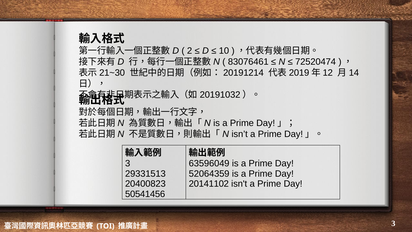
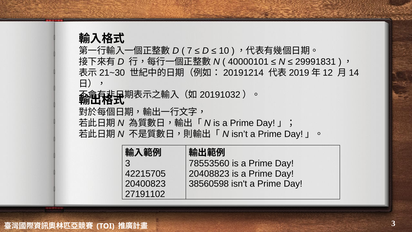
2: 2 -> 7 (190, 51)
83076461: 83076461 -> 40000101 (248, 62)
72520474: 72520474 -> 29991831 (316, 62)
63596049: 63596049 -> 78553560 (209, 163)
29331513: 29331513 -> 42215705 (145, 174)
52064359: 52064359 -> 20408823 (209, 174)
20141102: 20141102 -> 38560598 (209, 184)
50541456: 50541456 -> 27191102 (145, 194)
